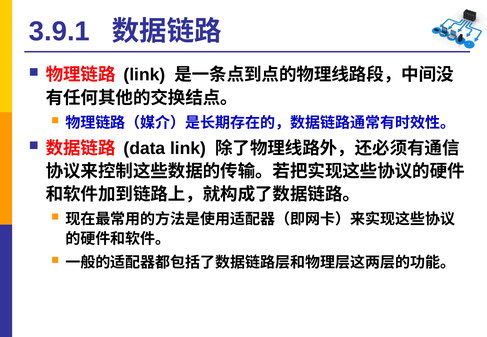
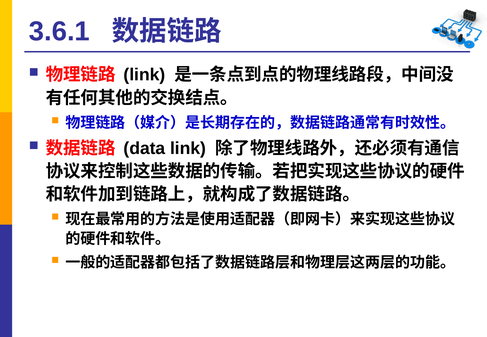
3.9.1: 3.9.1 -> 3.6.1 (59, 31)
